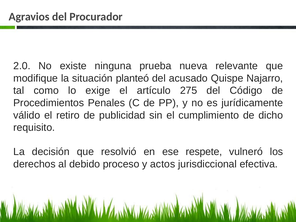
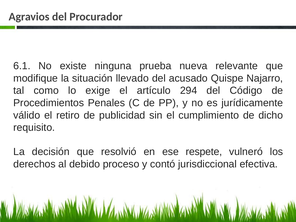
2.0: 2.0 -> 6.1 (22, 66)
planteó: planteó -> llevado (132, 78)
275: 275 -> 294 (189, 91)
actos: actos -> contó (163, 164)
